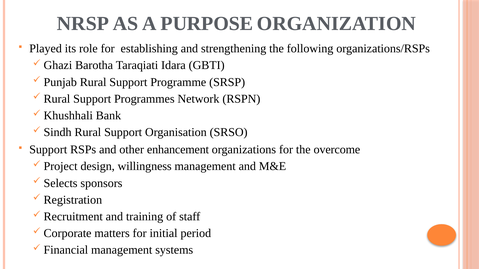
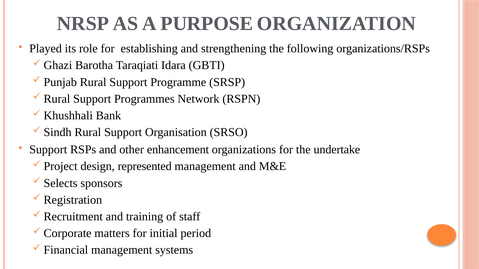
overcome: overcome -> undertake (337, 150)
willingness: willingness -> represented (145, 167)
